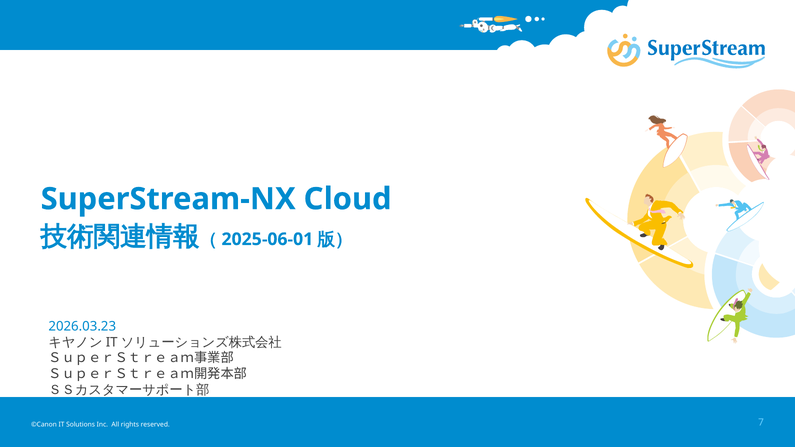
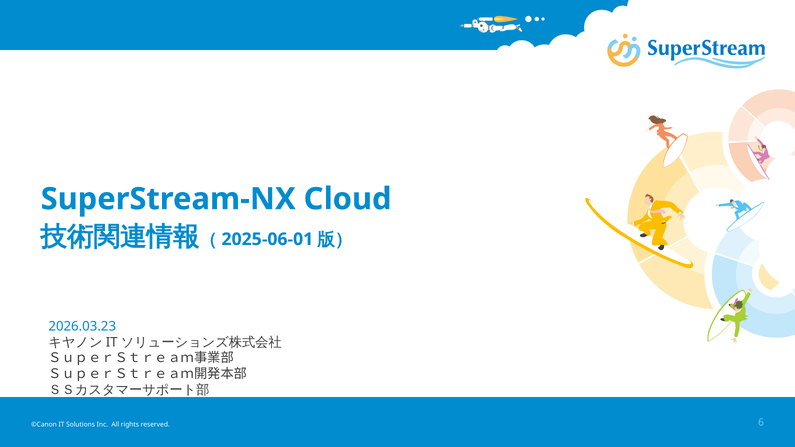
7: 7 -> 6 (761, 423)
